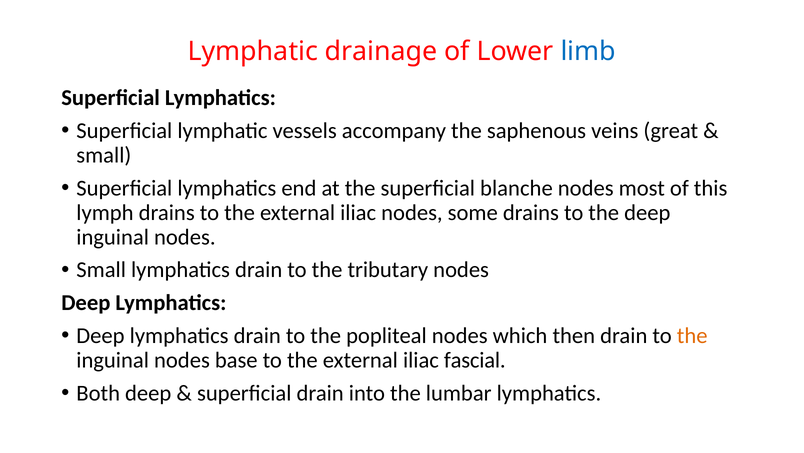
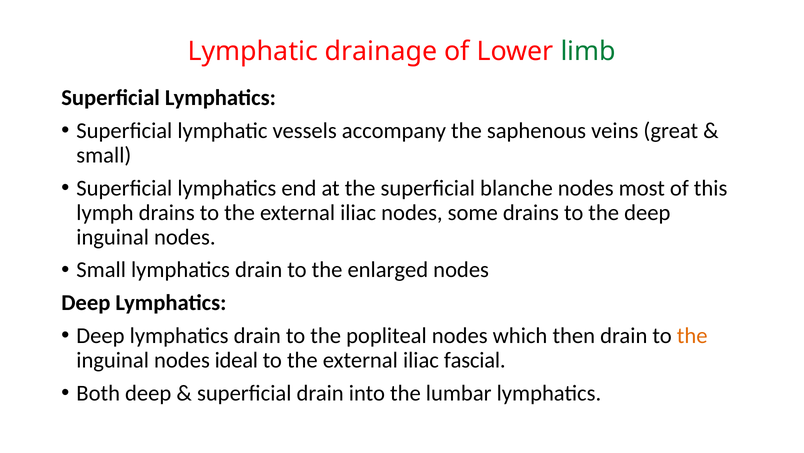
limb colour: blue -> green (588, 52)
tributary: tributary -> enlarged (388, 269)
base: base -> ideal (236, 360)
